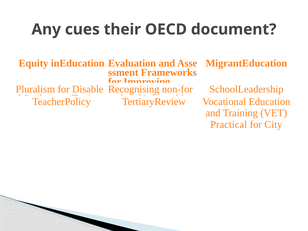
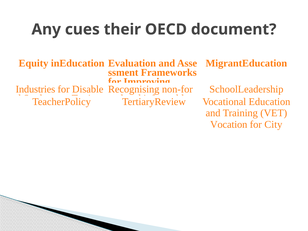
Pluralism: Pluralism -> Industries (35, 89)
Practical: Practical -> Vocation (229, 124)
